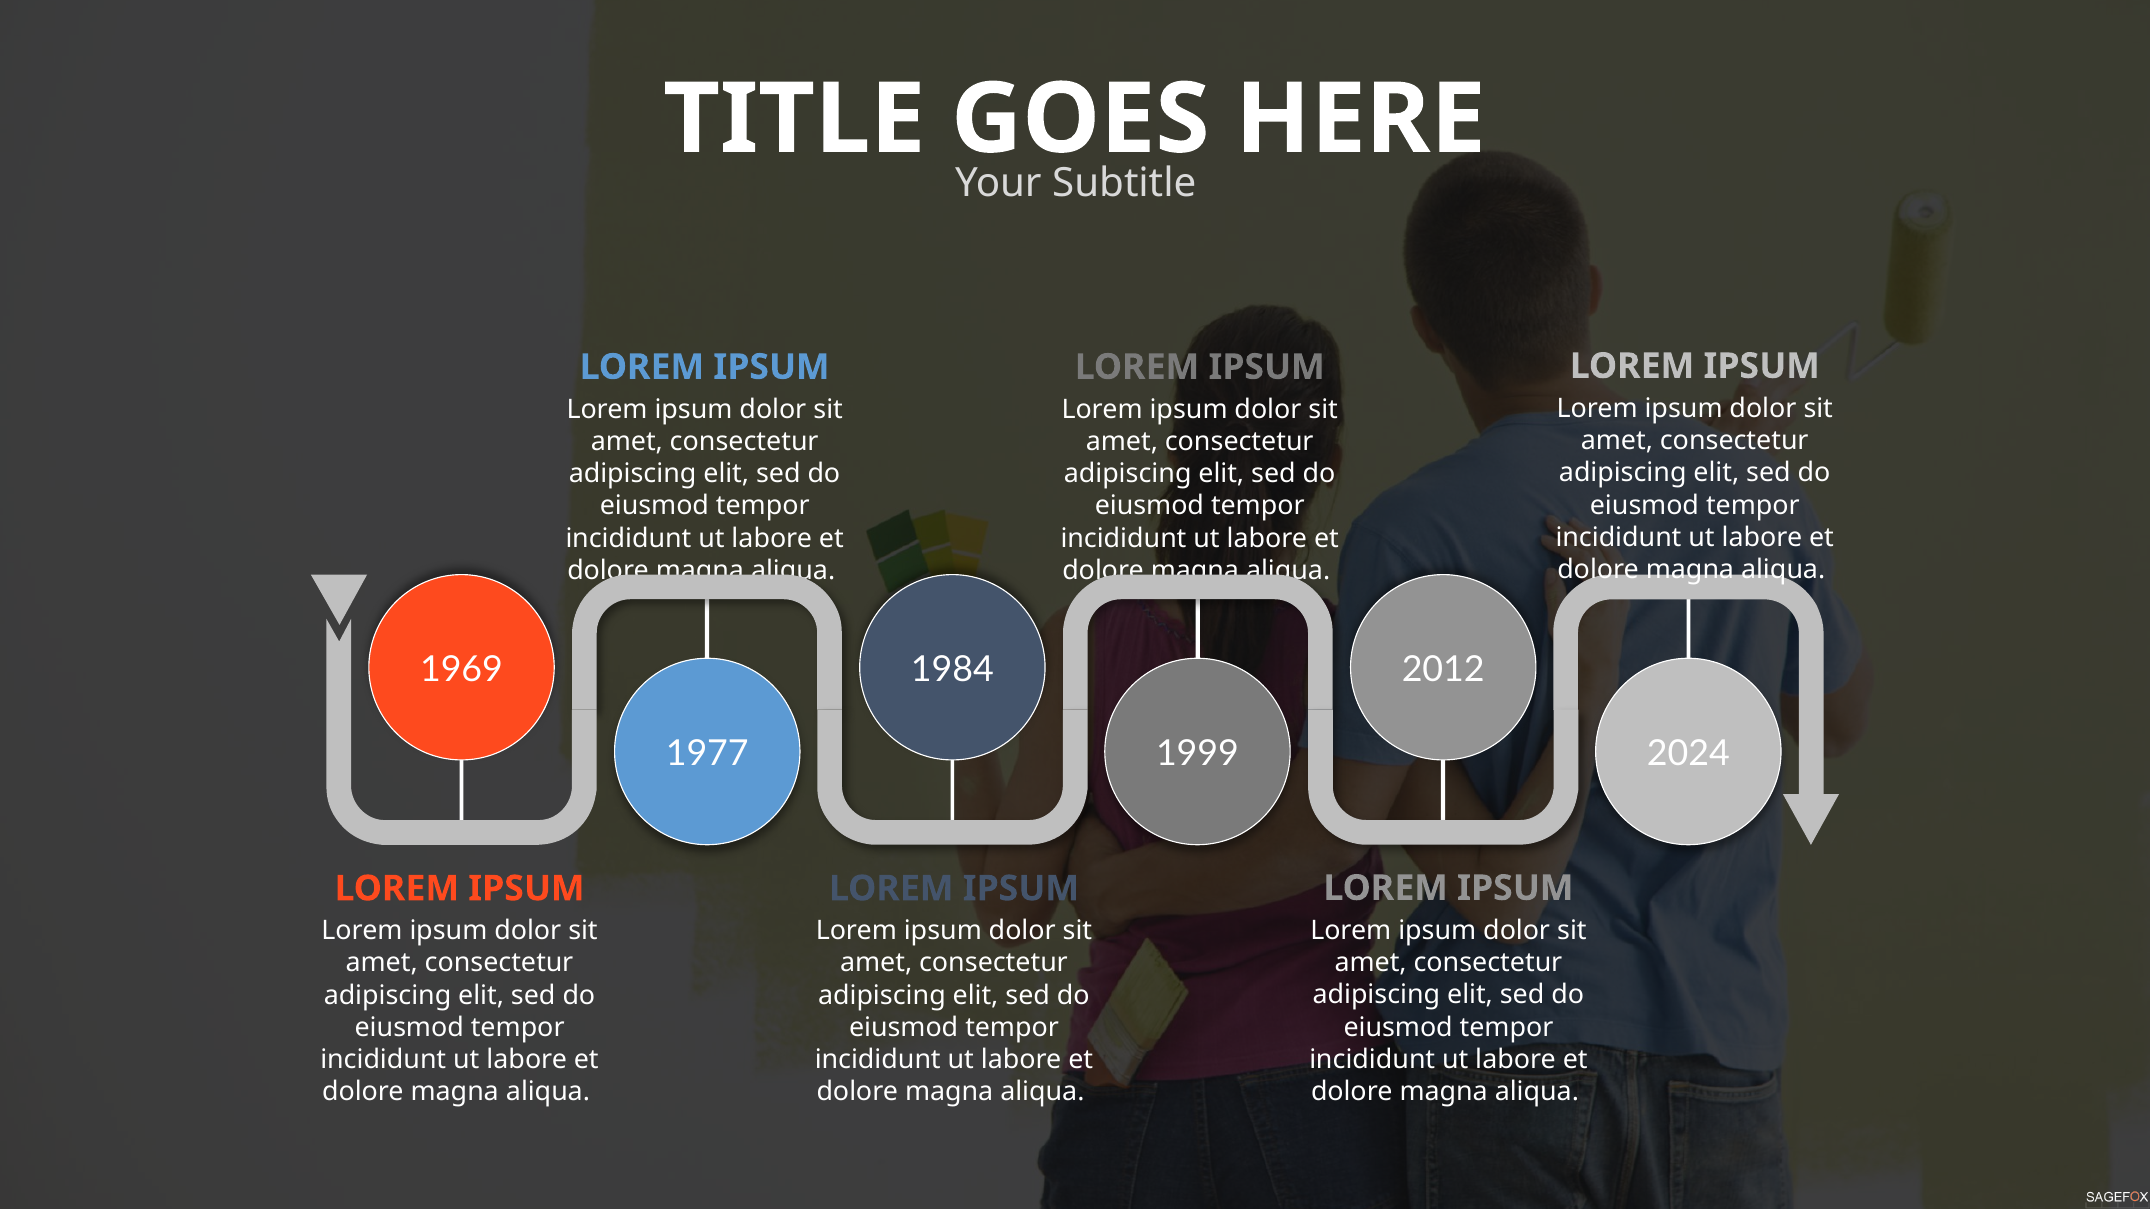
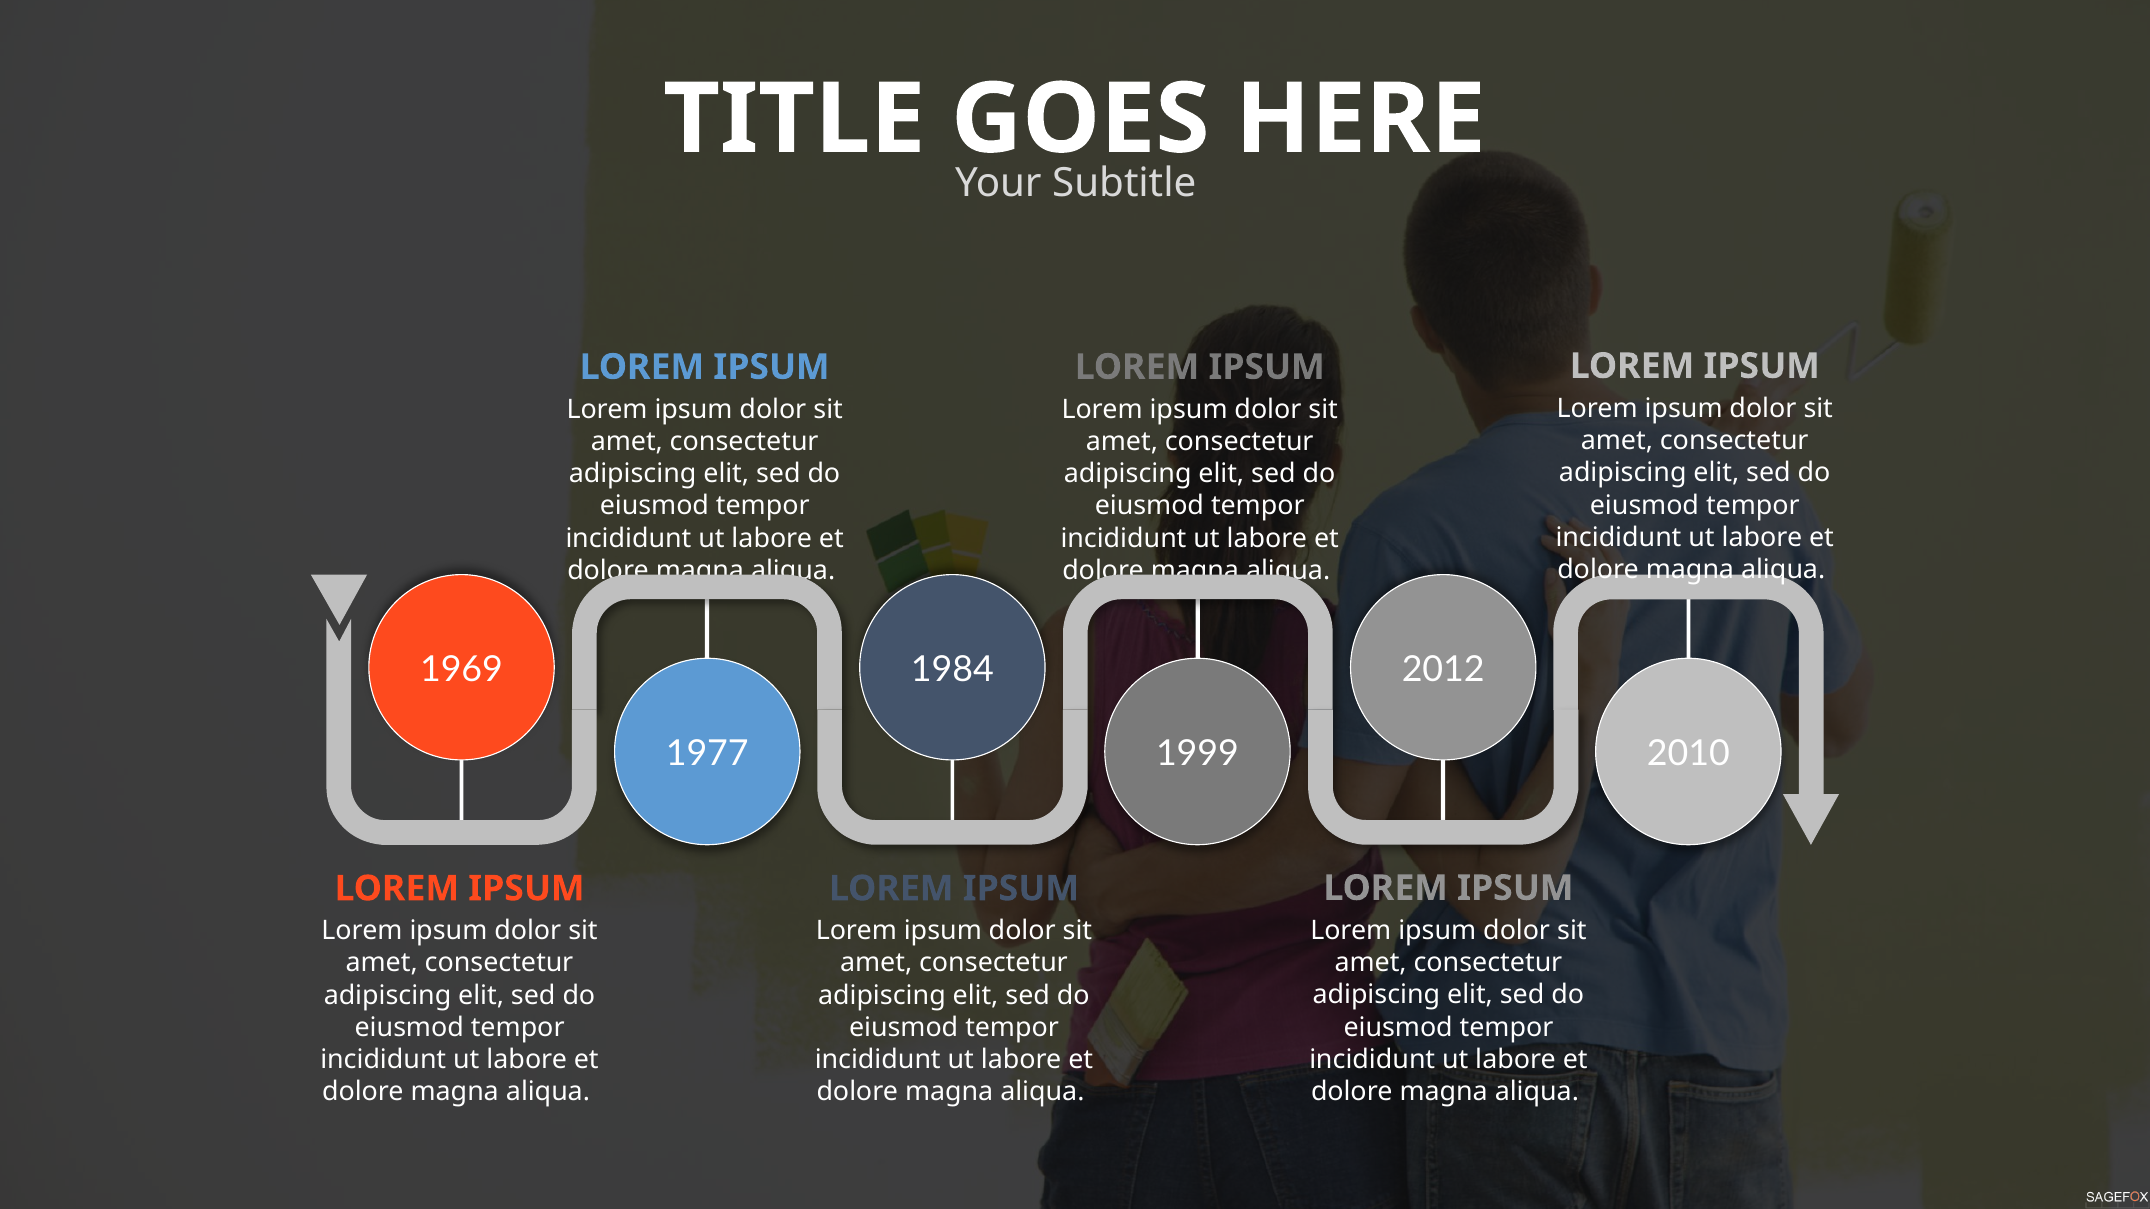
2024: 2024 -> 2010 (1688, 754)
